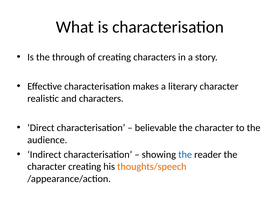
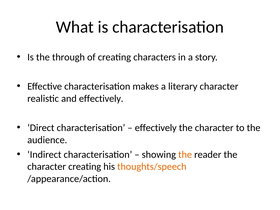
and characters: characters -> effectively (101, 99)
believable: believable -> effectively (156, 128)
the colour: blue -> orange (185, 155)
